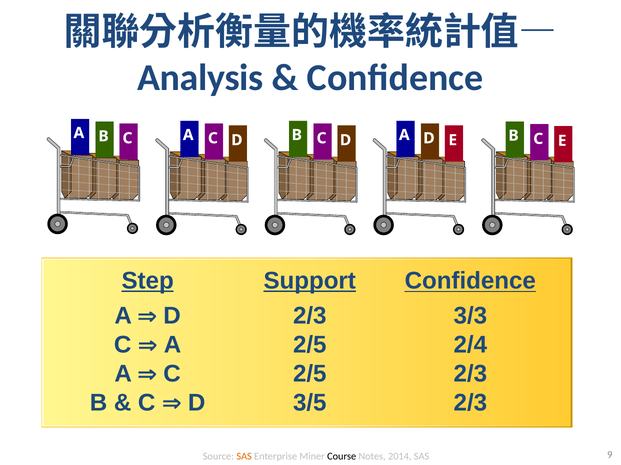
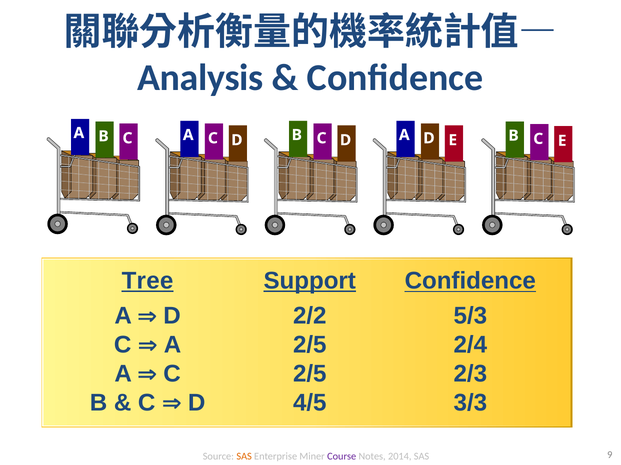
Step: Step -> Tree (148, 281)
2/3: 2/3 -> 2/2 (310, 316)
3/3: 3/3 -> 5/3 (470, 316)
3/5: 3/5 -> 4/5 (310, 403)
2/3: 2/3 -> 3/3 (470, 403)
Course colour: black -> purple (342, 457)
